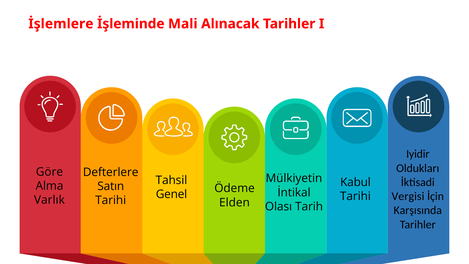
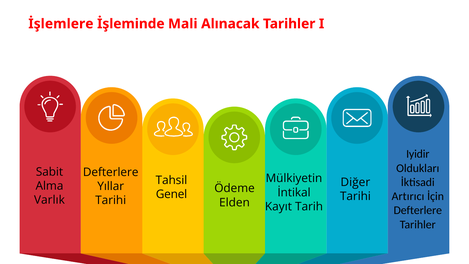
Göre: Göre -> Sabit (49, 172)
Kabul: Kabul -> Diğer (355, 182)
Satın: Satın -> Yıllar (111, 186)
Vergisi: Vergisi -> Artırıcı (408, 196)
Olası: Olası -> Kayıt (278, 206)
Karşısında: Karşısında -> Defterlere (418, 210)
